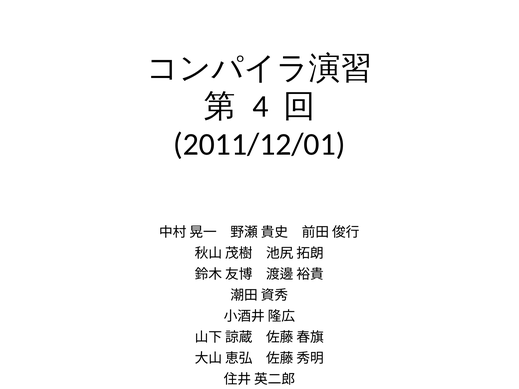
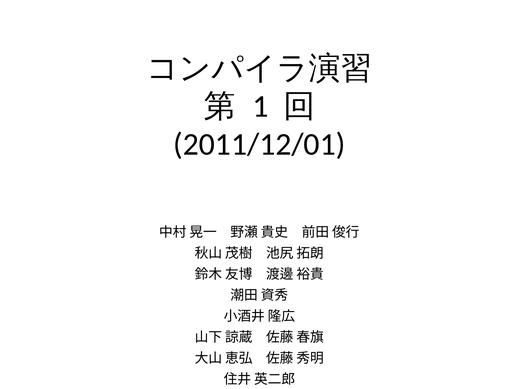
4: 4 -> 1 (261, 106)
